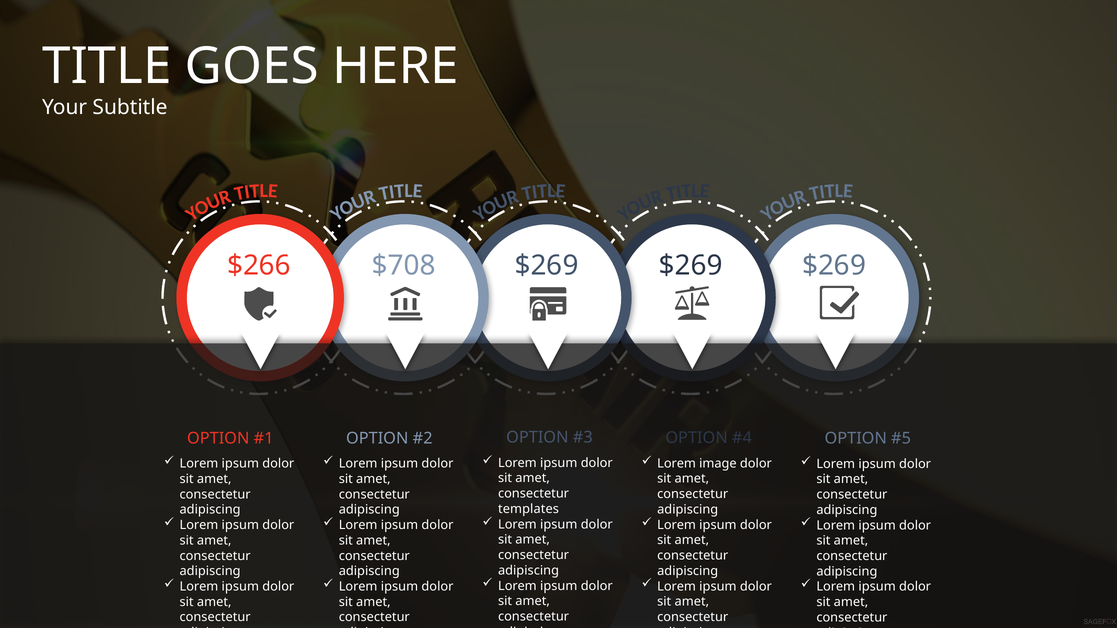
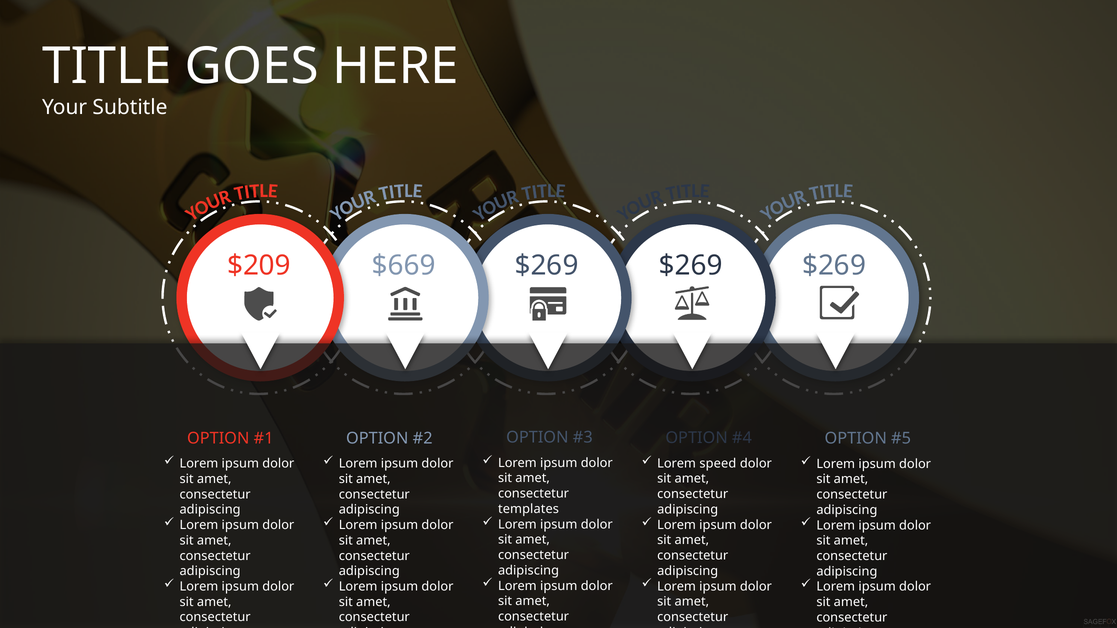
$266: $266 -> $209 (259, 265)
$708: $708 -> $669 (404, 265)
image: image -> speed (718, 464)
